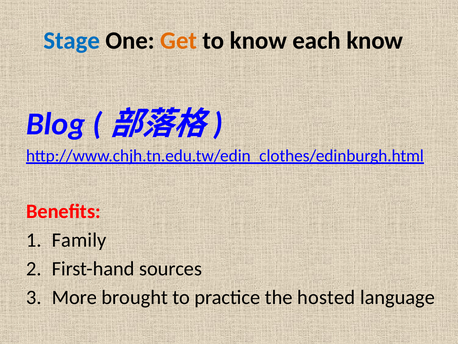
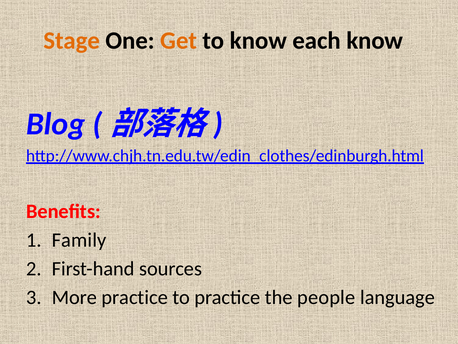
Stage colour: blue -> orange (72, 41)
More brought: brought -> practice (135, 297)
hosted: hosted -> people (326, 297)
